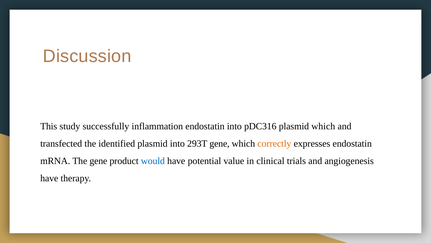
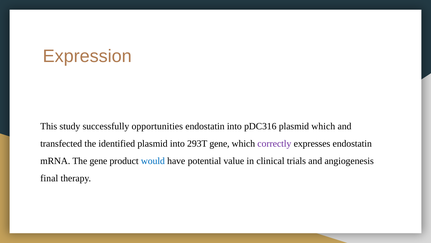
Discussion: Discussion -> Expression (87, 56)
inflammation: inflammation -> opportunities (157, 126)
correctly colour: orange -> purple (274, 143)
have: have -> final (49, 178)
